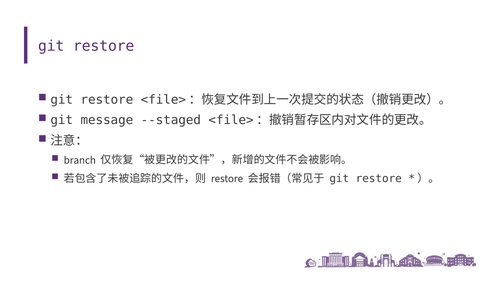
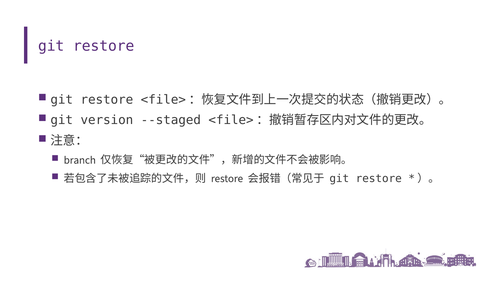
message: message -> version (107, 120)
